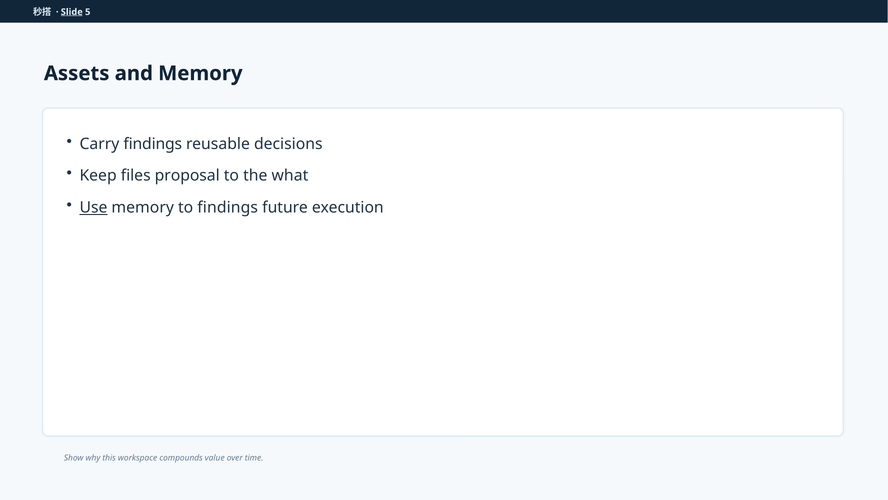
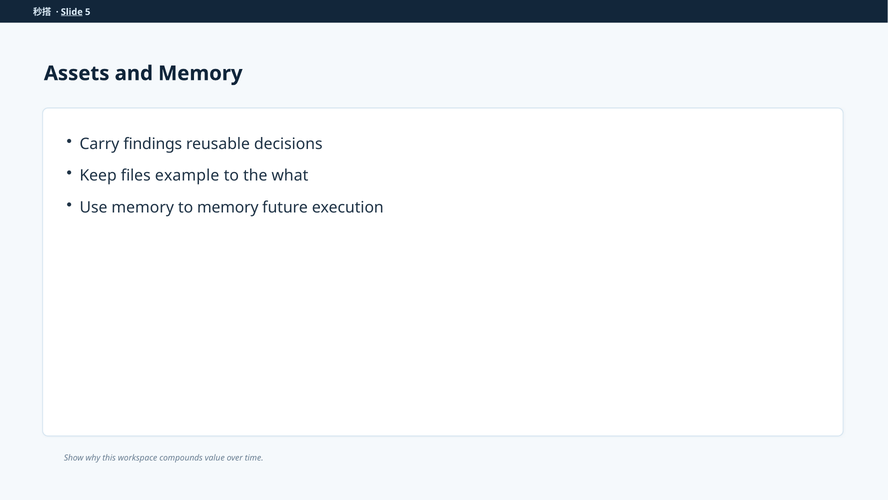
proposal: proposal -> example (187, 176)
Use underline: present -> none (93, 207)
to findings: findings -> memory (228, 207)
